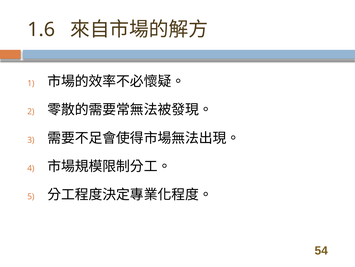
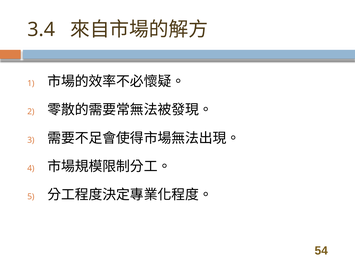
1.6: 1.6 -> 3.4 (41, 29)
